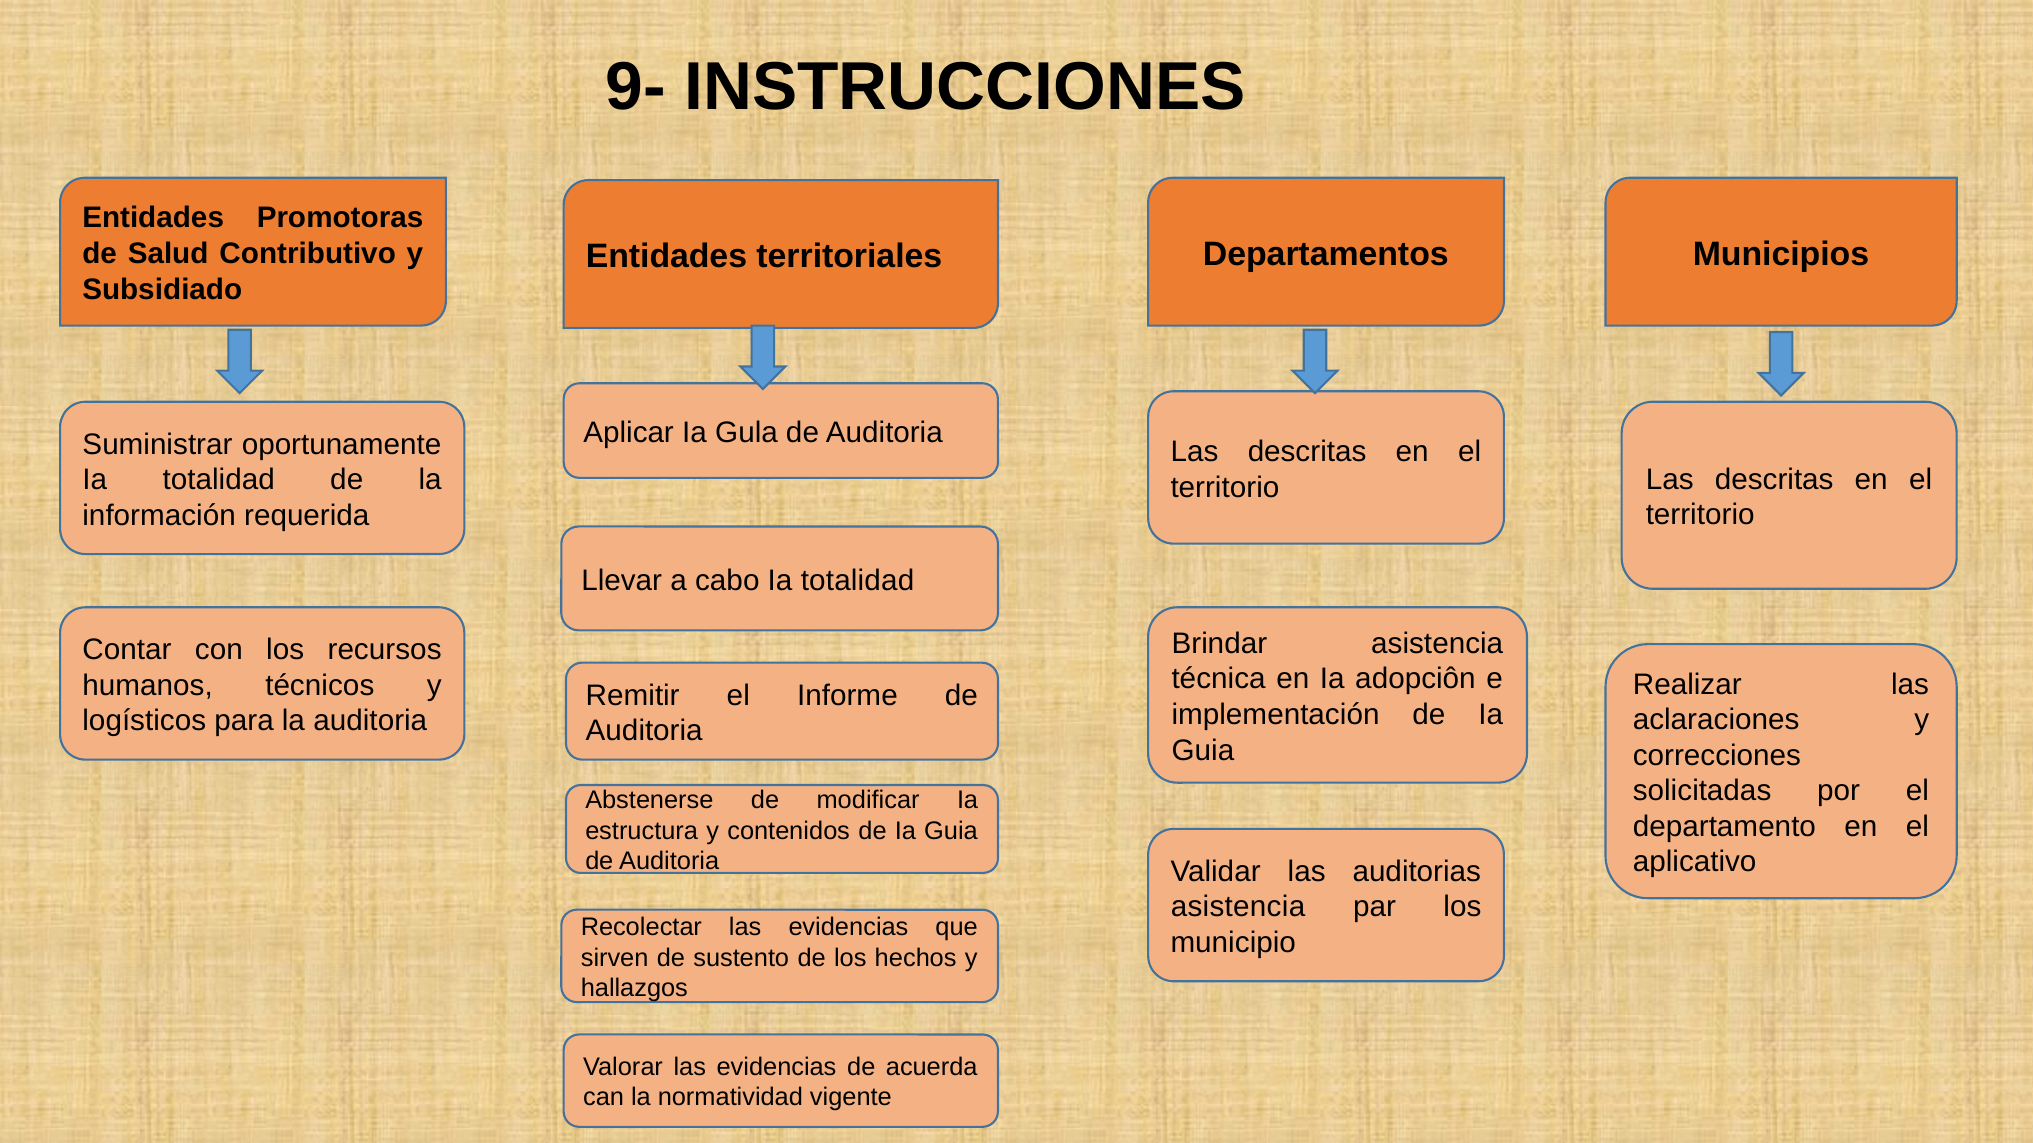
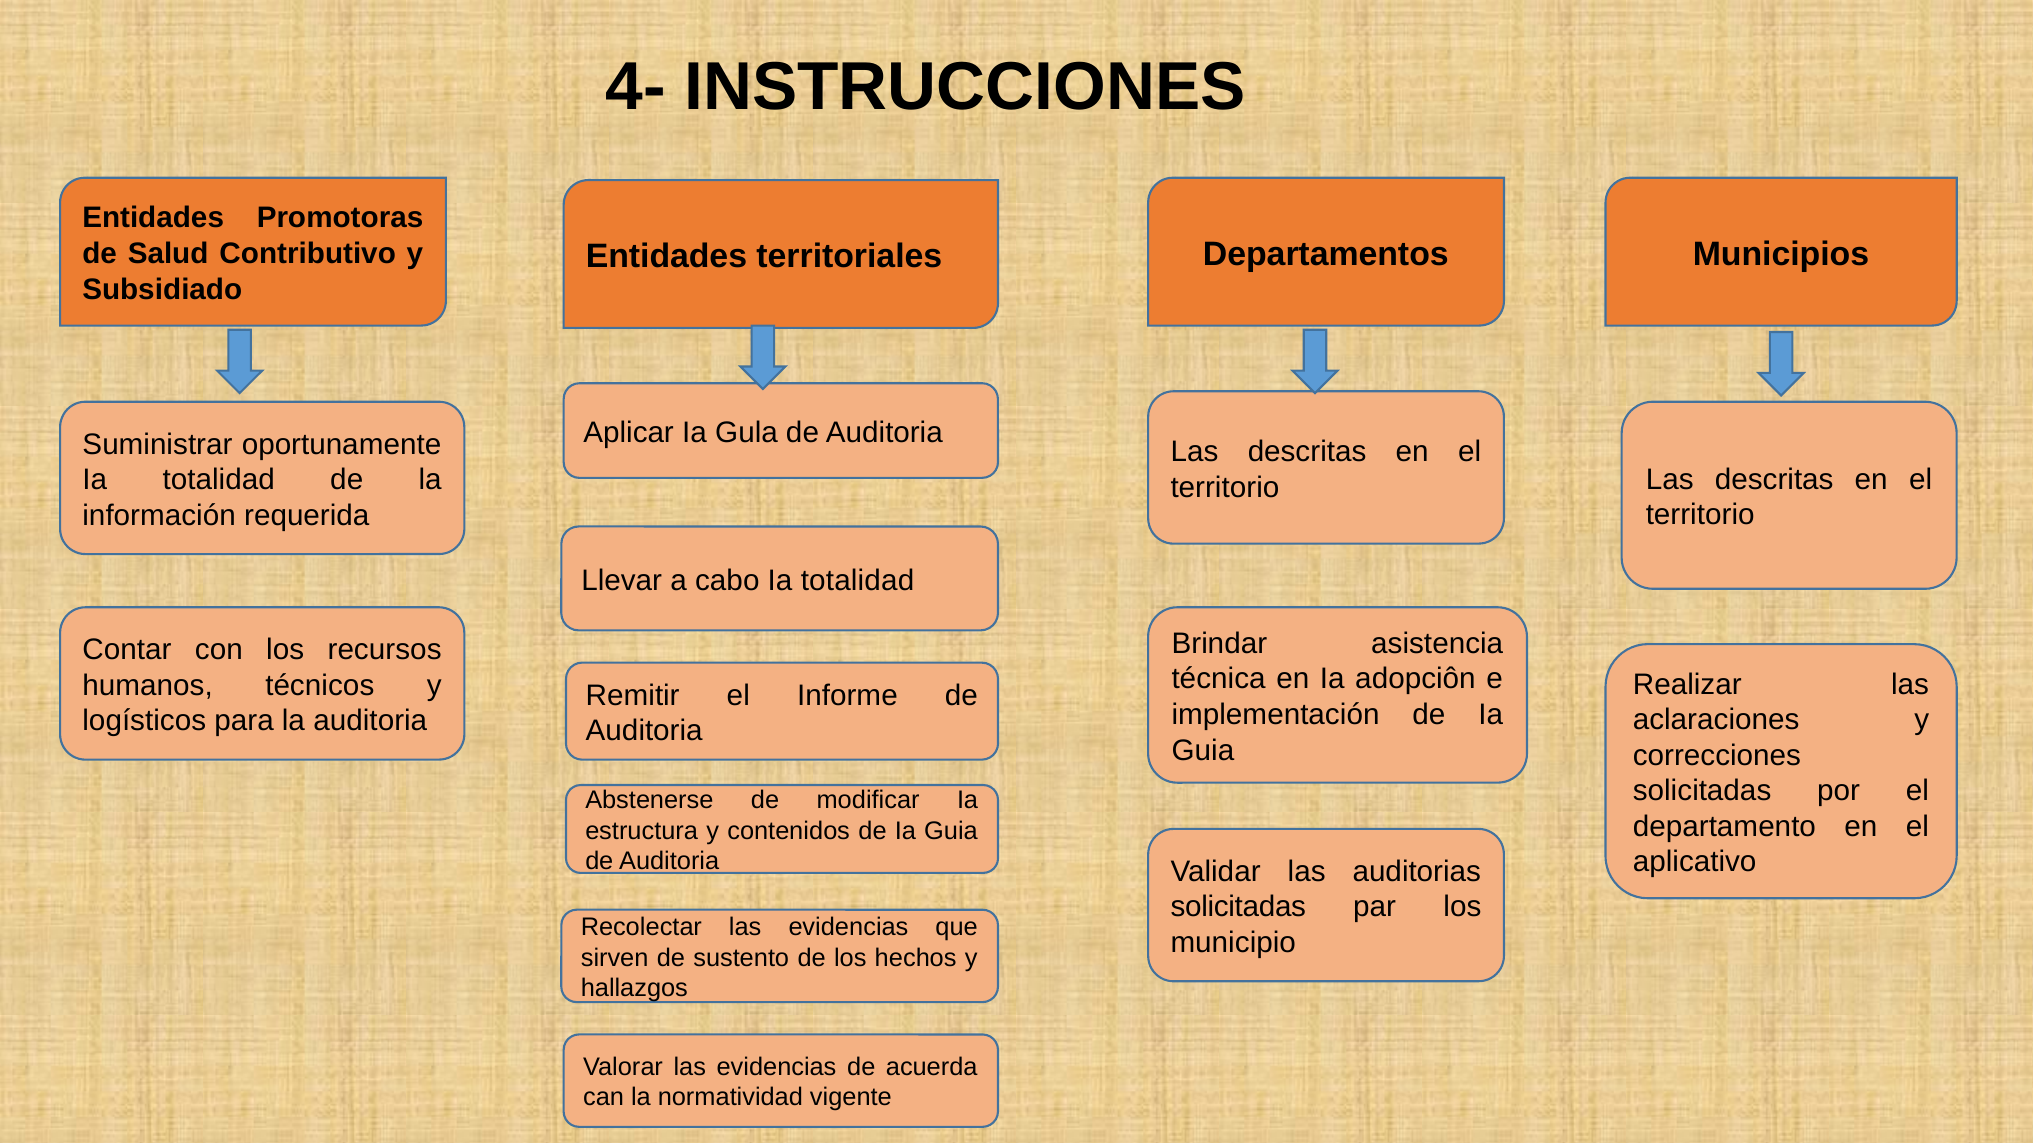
9-: 9- -> 4- (636, 87)
asistencia: asistencia -> solicitadas (1238, 908)
